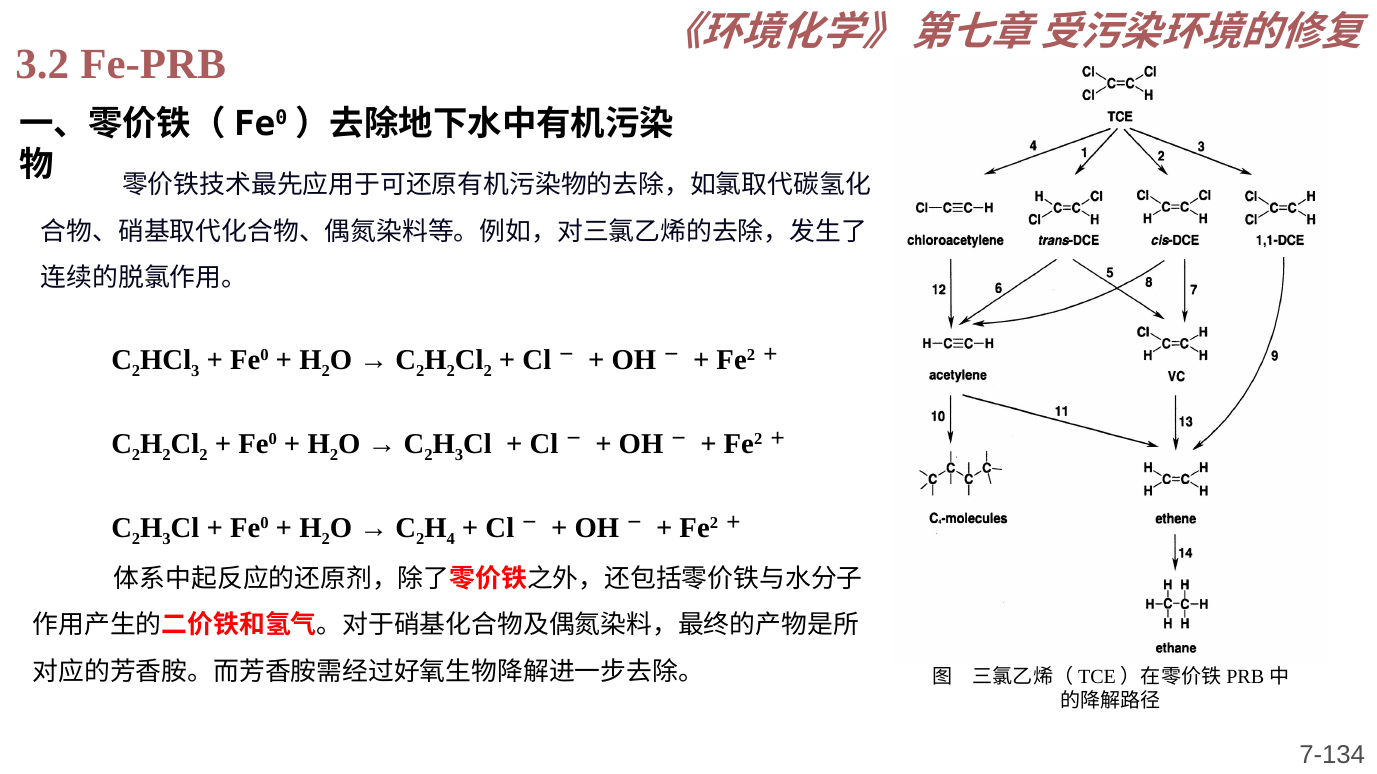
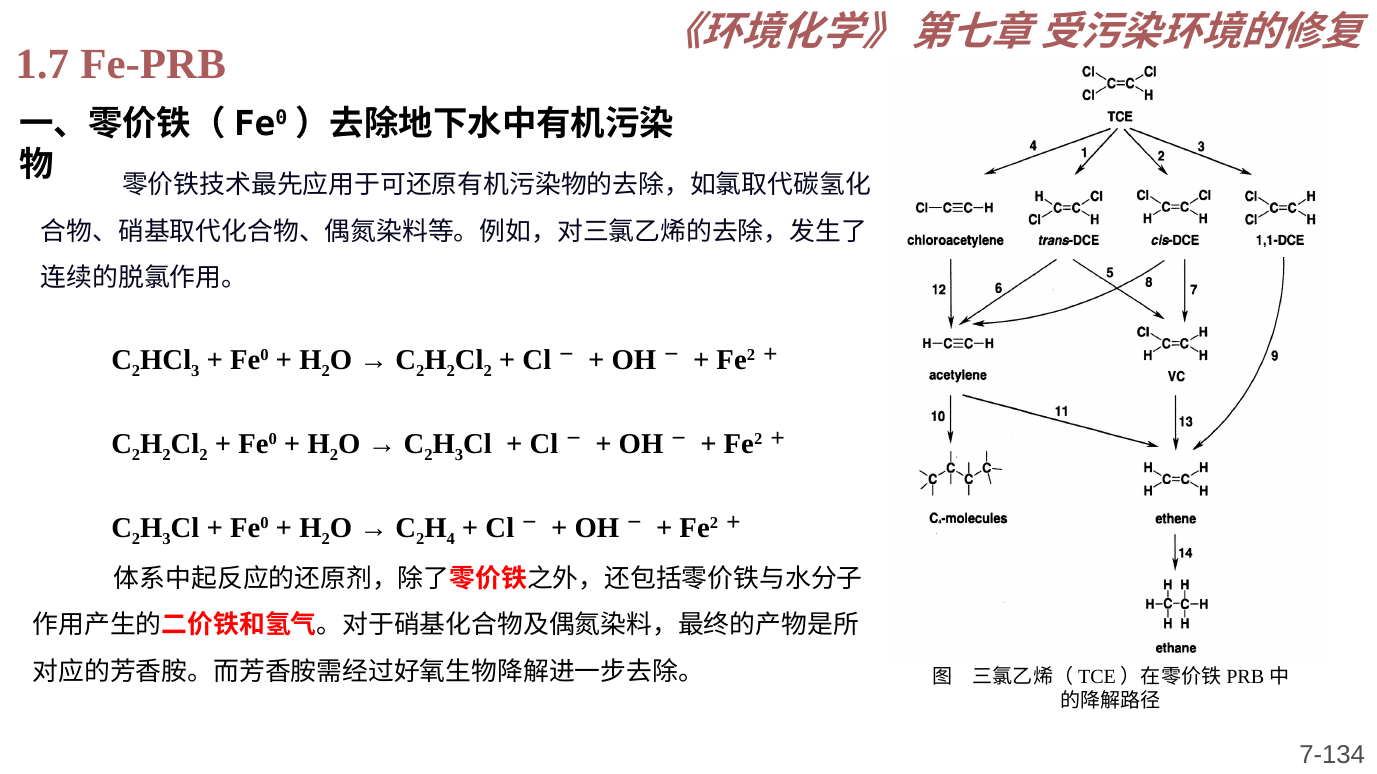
3.2: 3.2 -> 1.7 (42, 65)
